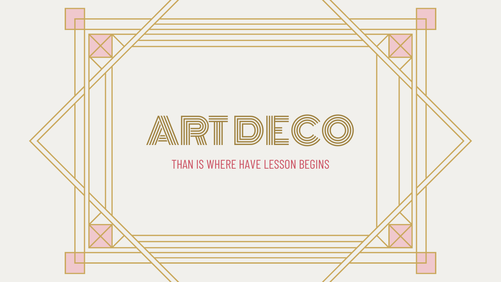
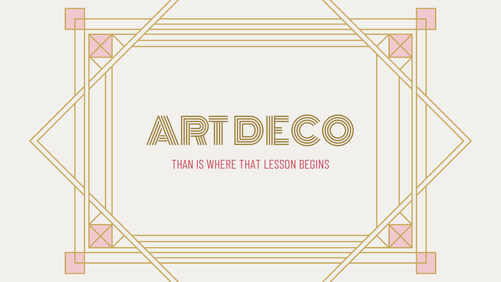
HAVE: HAVE -> THAT (250, 165)
